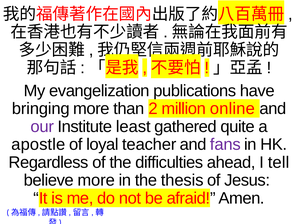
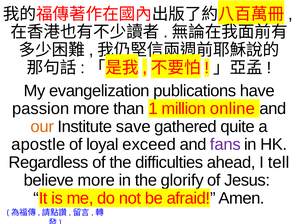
bringing: bringing -> passion (41, 108)
2: 2 -> 1 (153, 108)
our colour: purple -> orange (42, 126)
least: least -> save (133, 126)
teacher: teacher -> exceed (149, 144)
thesis: thesis -> glorify (182, 180)
